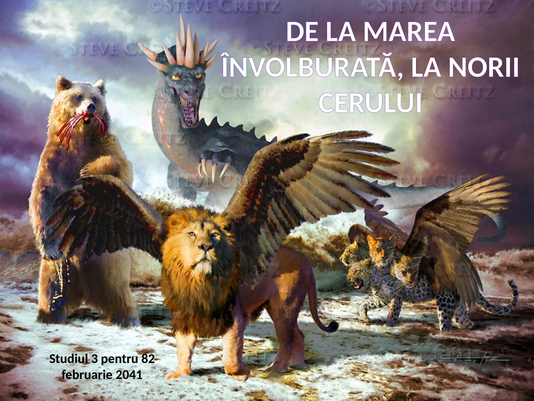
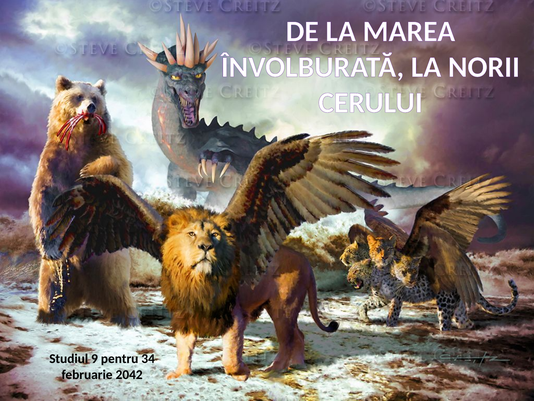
3: 3 -> 9 (94, 358)
82: 82 -> 34 (148, 358)
2041: 2041 -> 2042 (129, 374)
